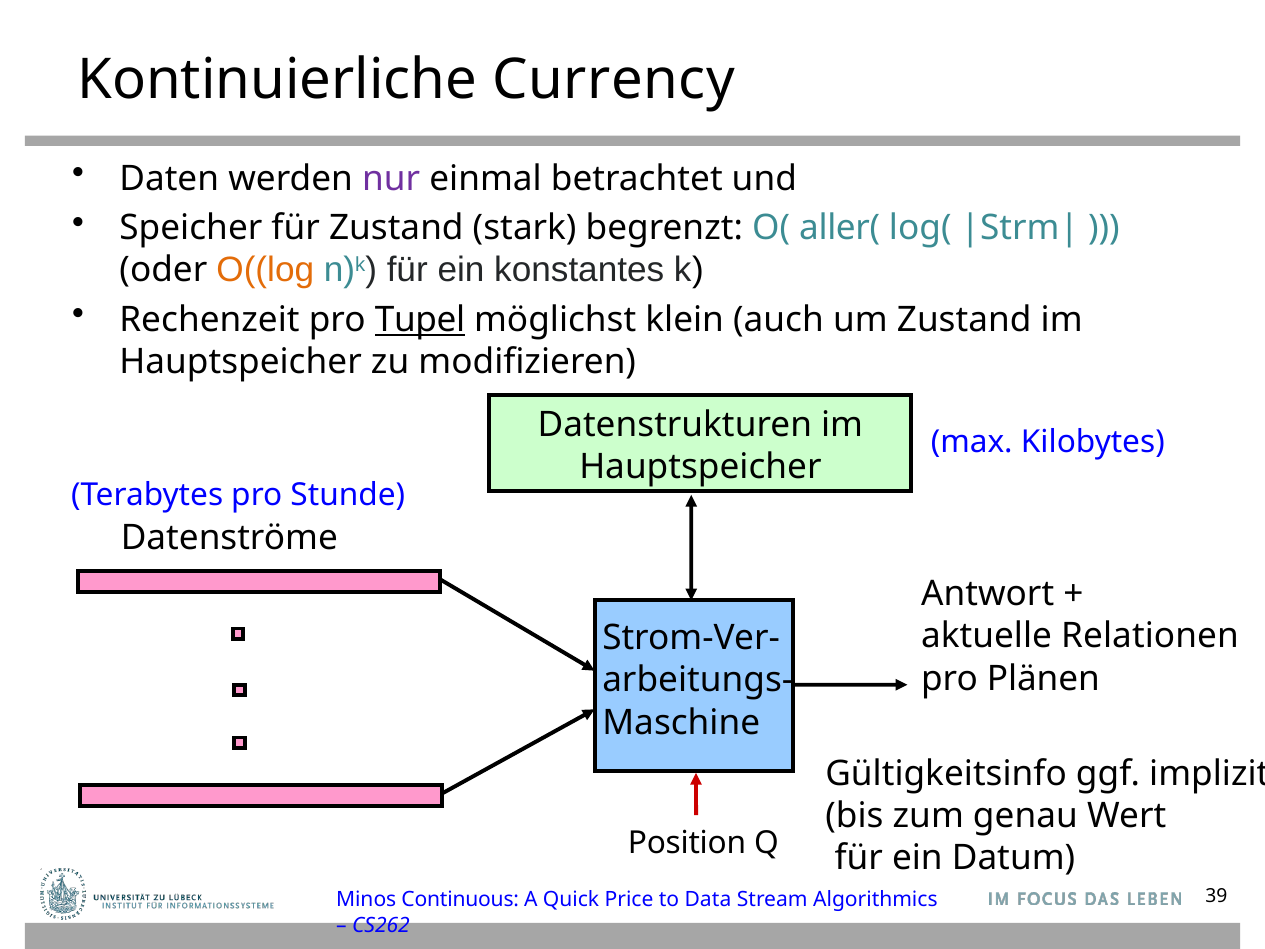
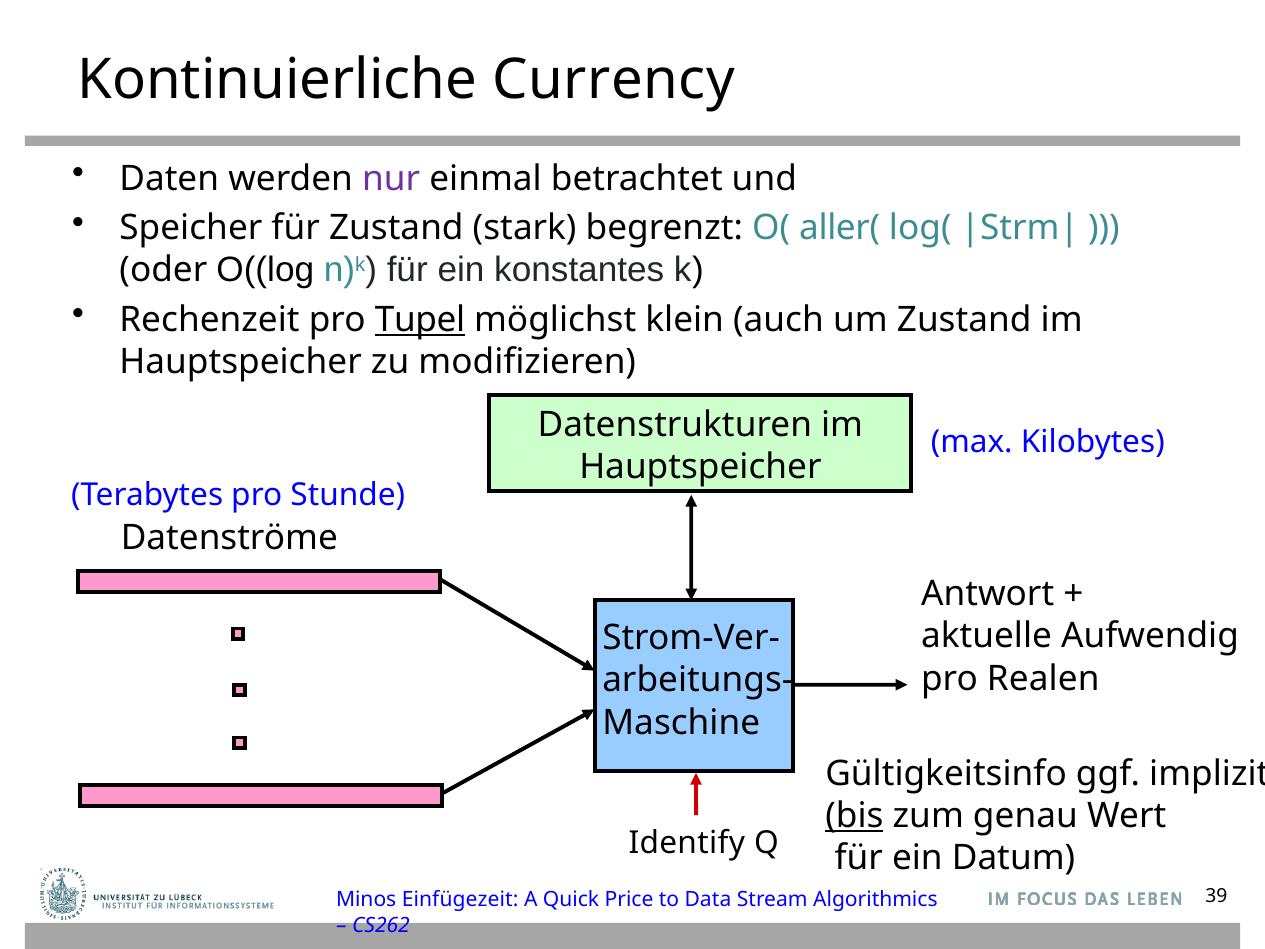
O((log colour: orange -> black (265, 270)
Relationen: Relationen -> Aufwendig (1150, 636)
Plänen: Plänen -> Realen (1043, 678)
bis underline: none -> present (854, 815)
Position: Position -> Identify (687, 842)
Continuous: Continuous -> Einfügezeit (460, 900)
